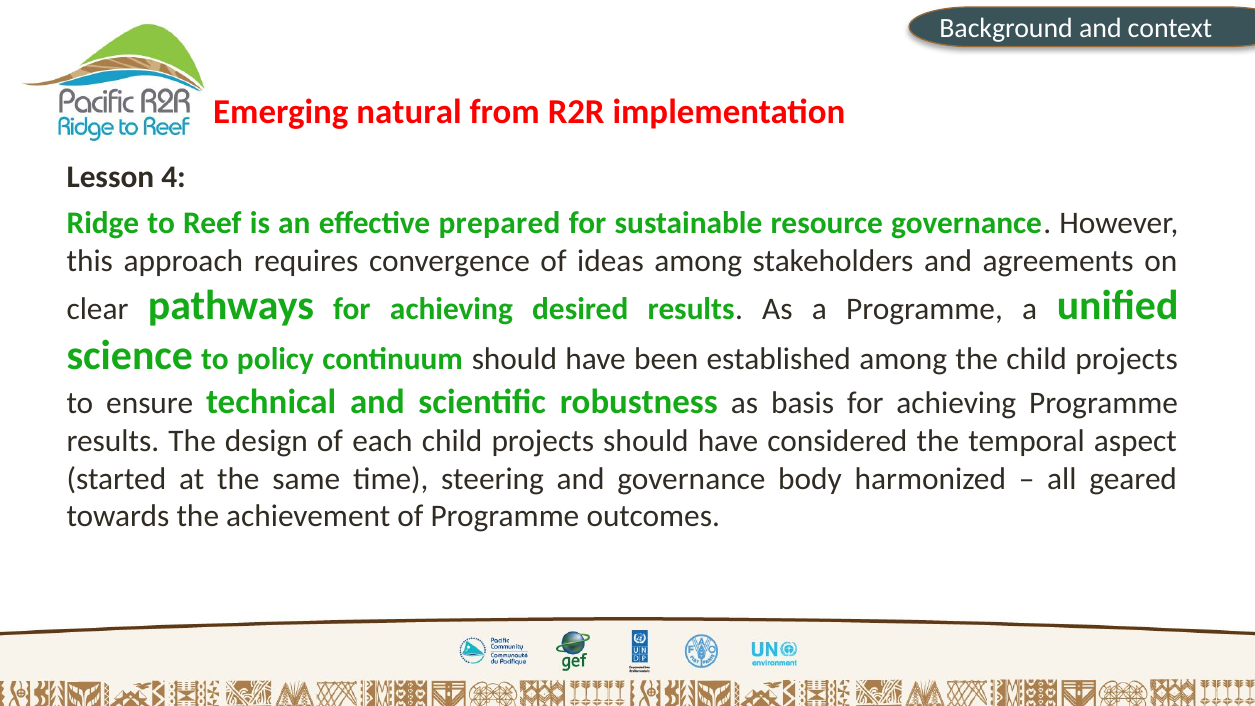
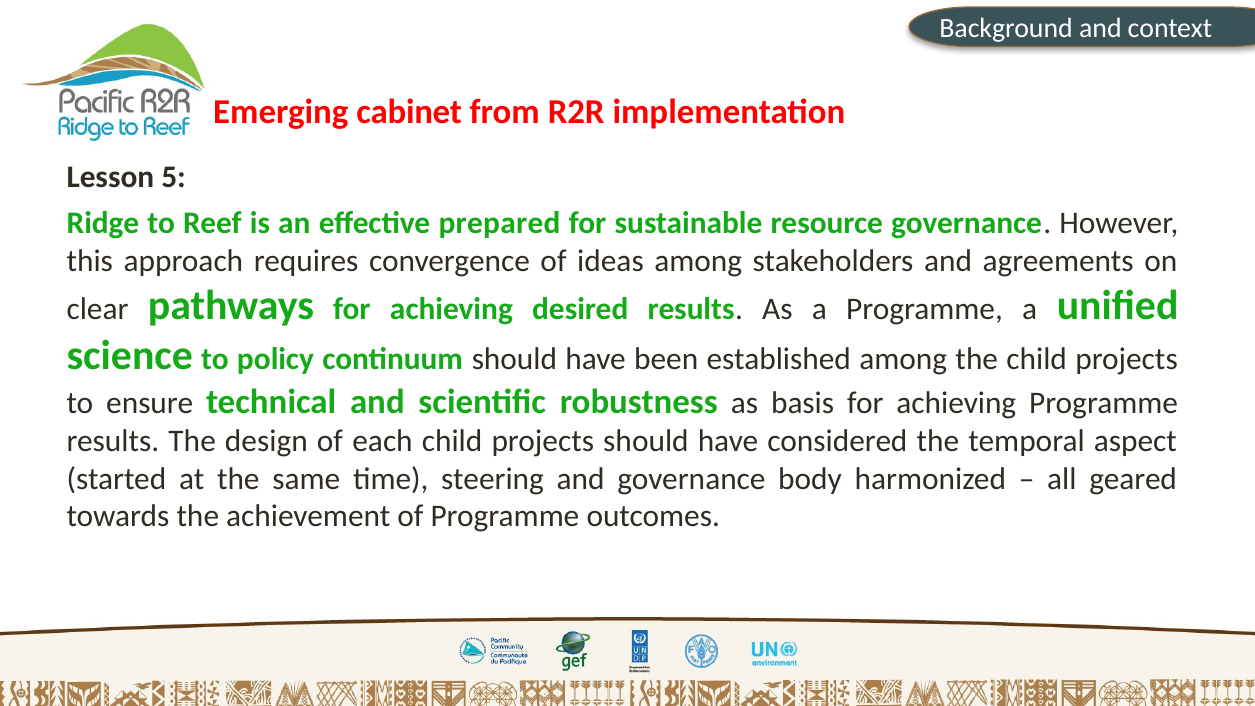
natural: natural -> cabinet (409, 112)
4: 4 -> 5 (174, 177)
